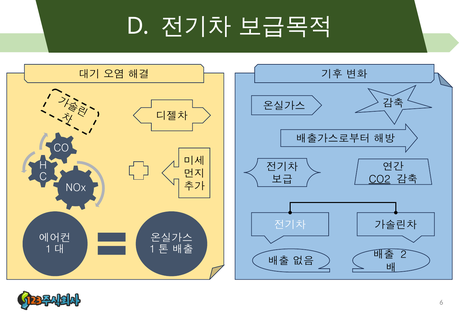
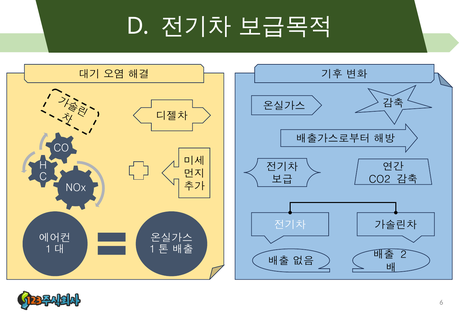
CO2 underline: present -> none (380, 180)
